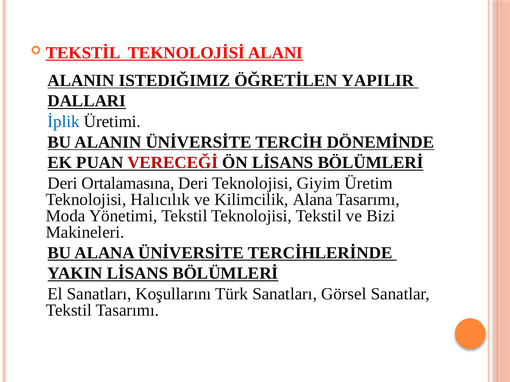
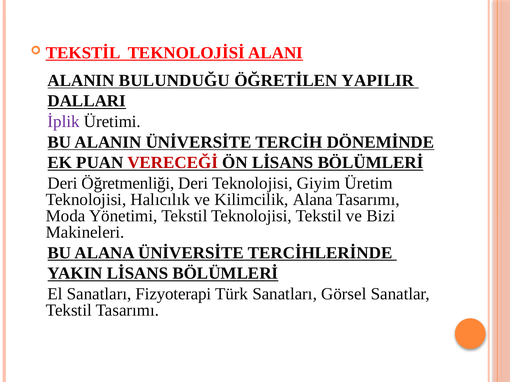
ISTEDIĞIMIZ: ISTEDIĞIMIZ -> BULUNDUĞU (174, 81)
İplik colour: blue -> purple (64, 122)
Ortalamasına: Ortalamasına -> Öğretmenliği (128, 184)
Koşullarını: Koşullarını -> Fizyoterapi (173, 294)
